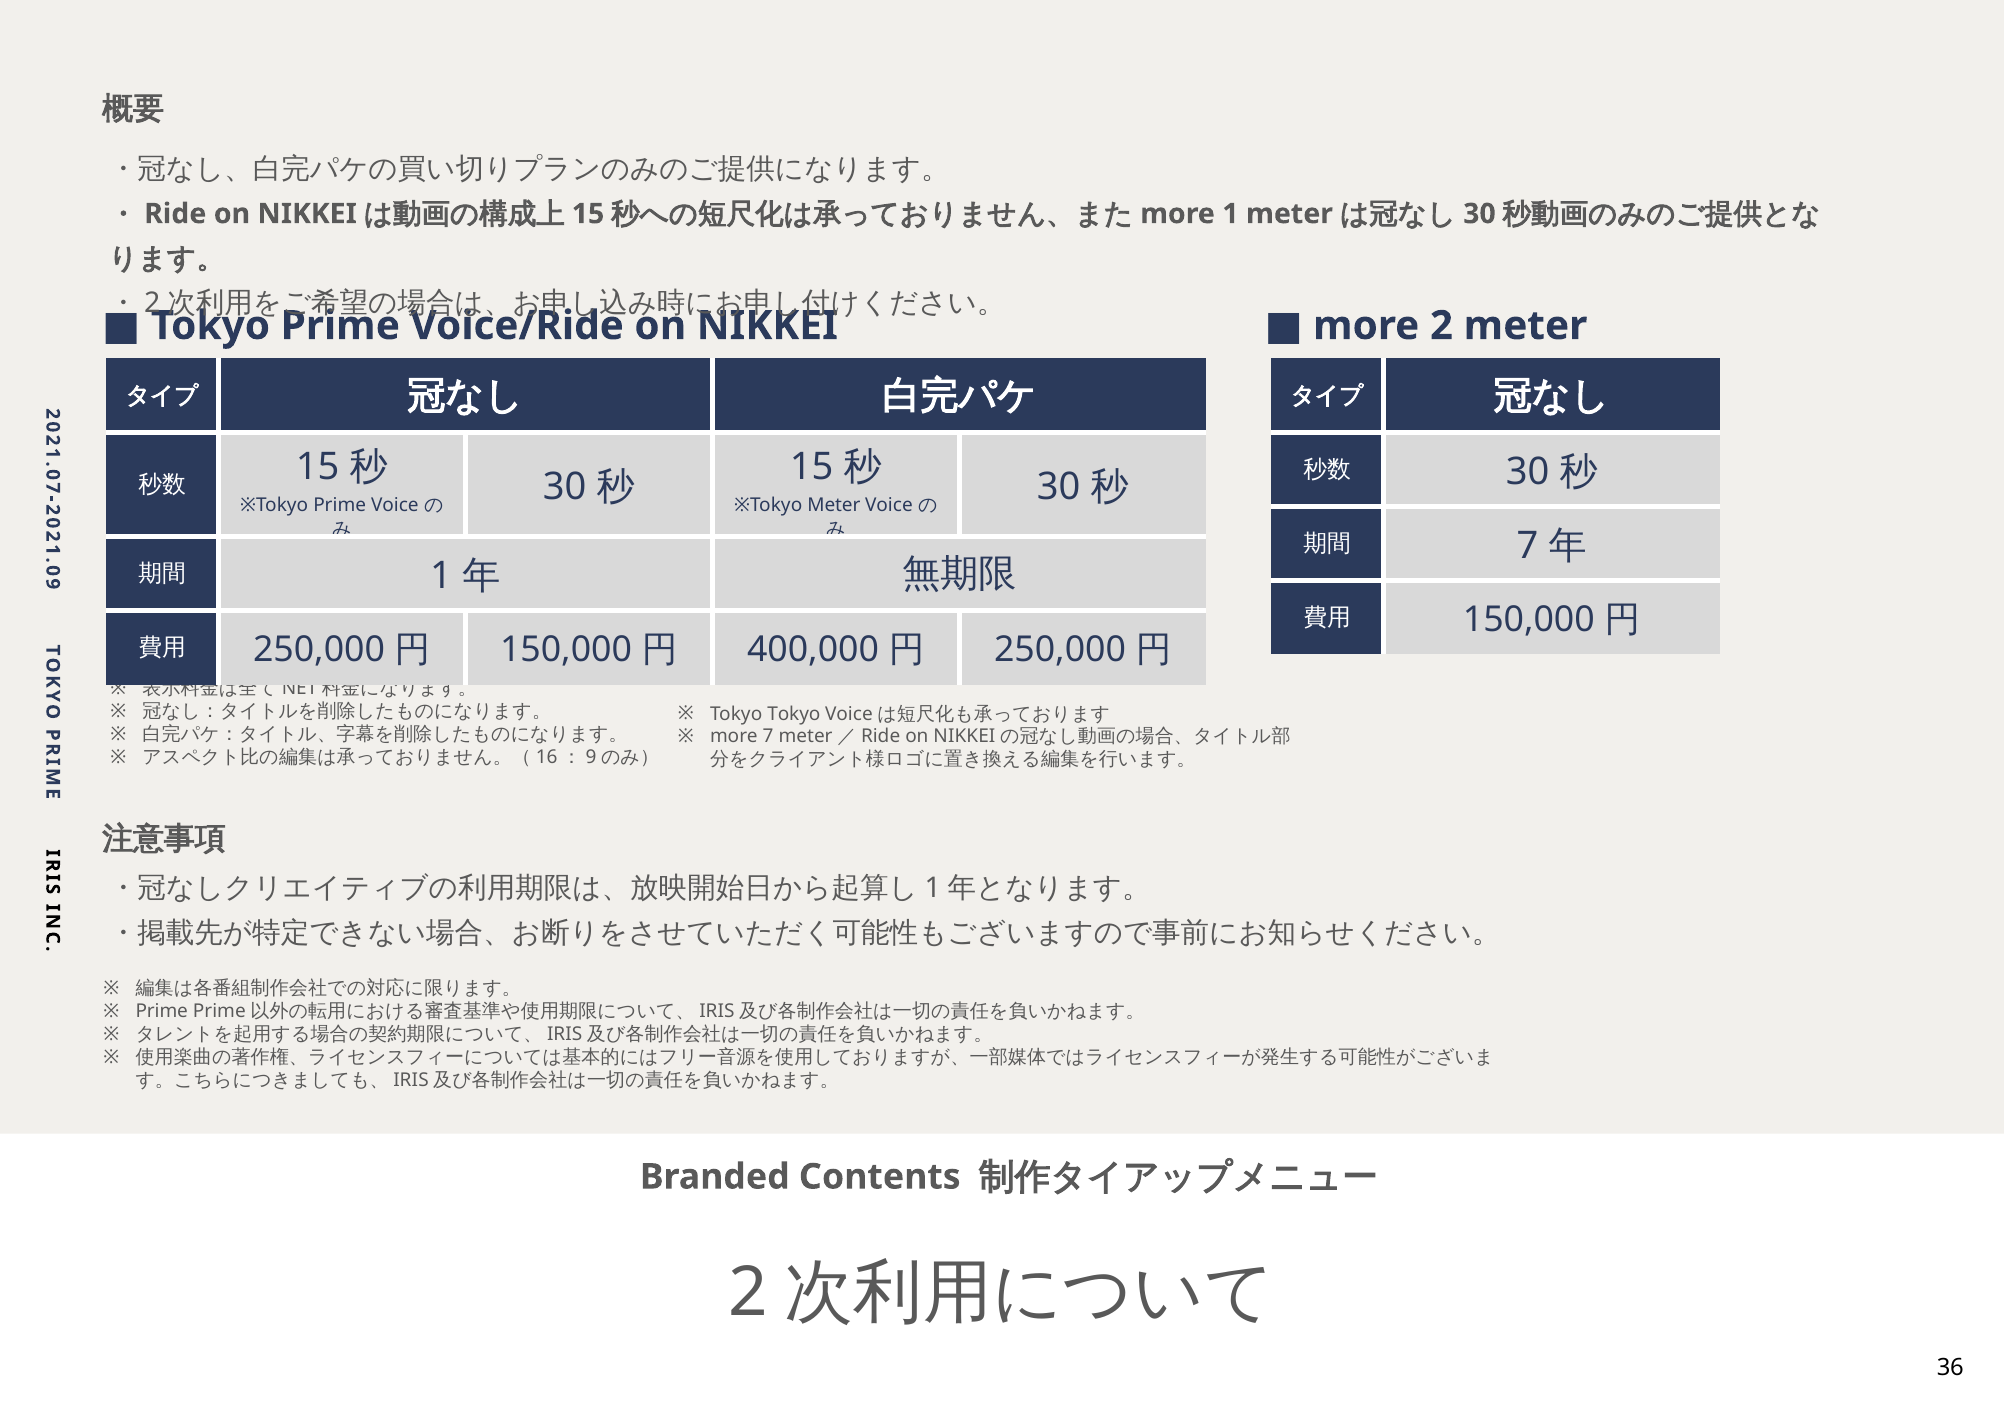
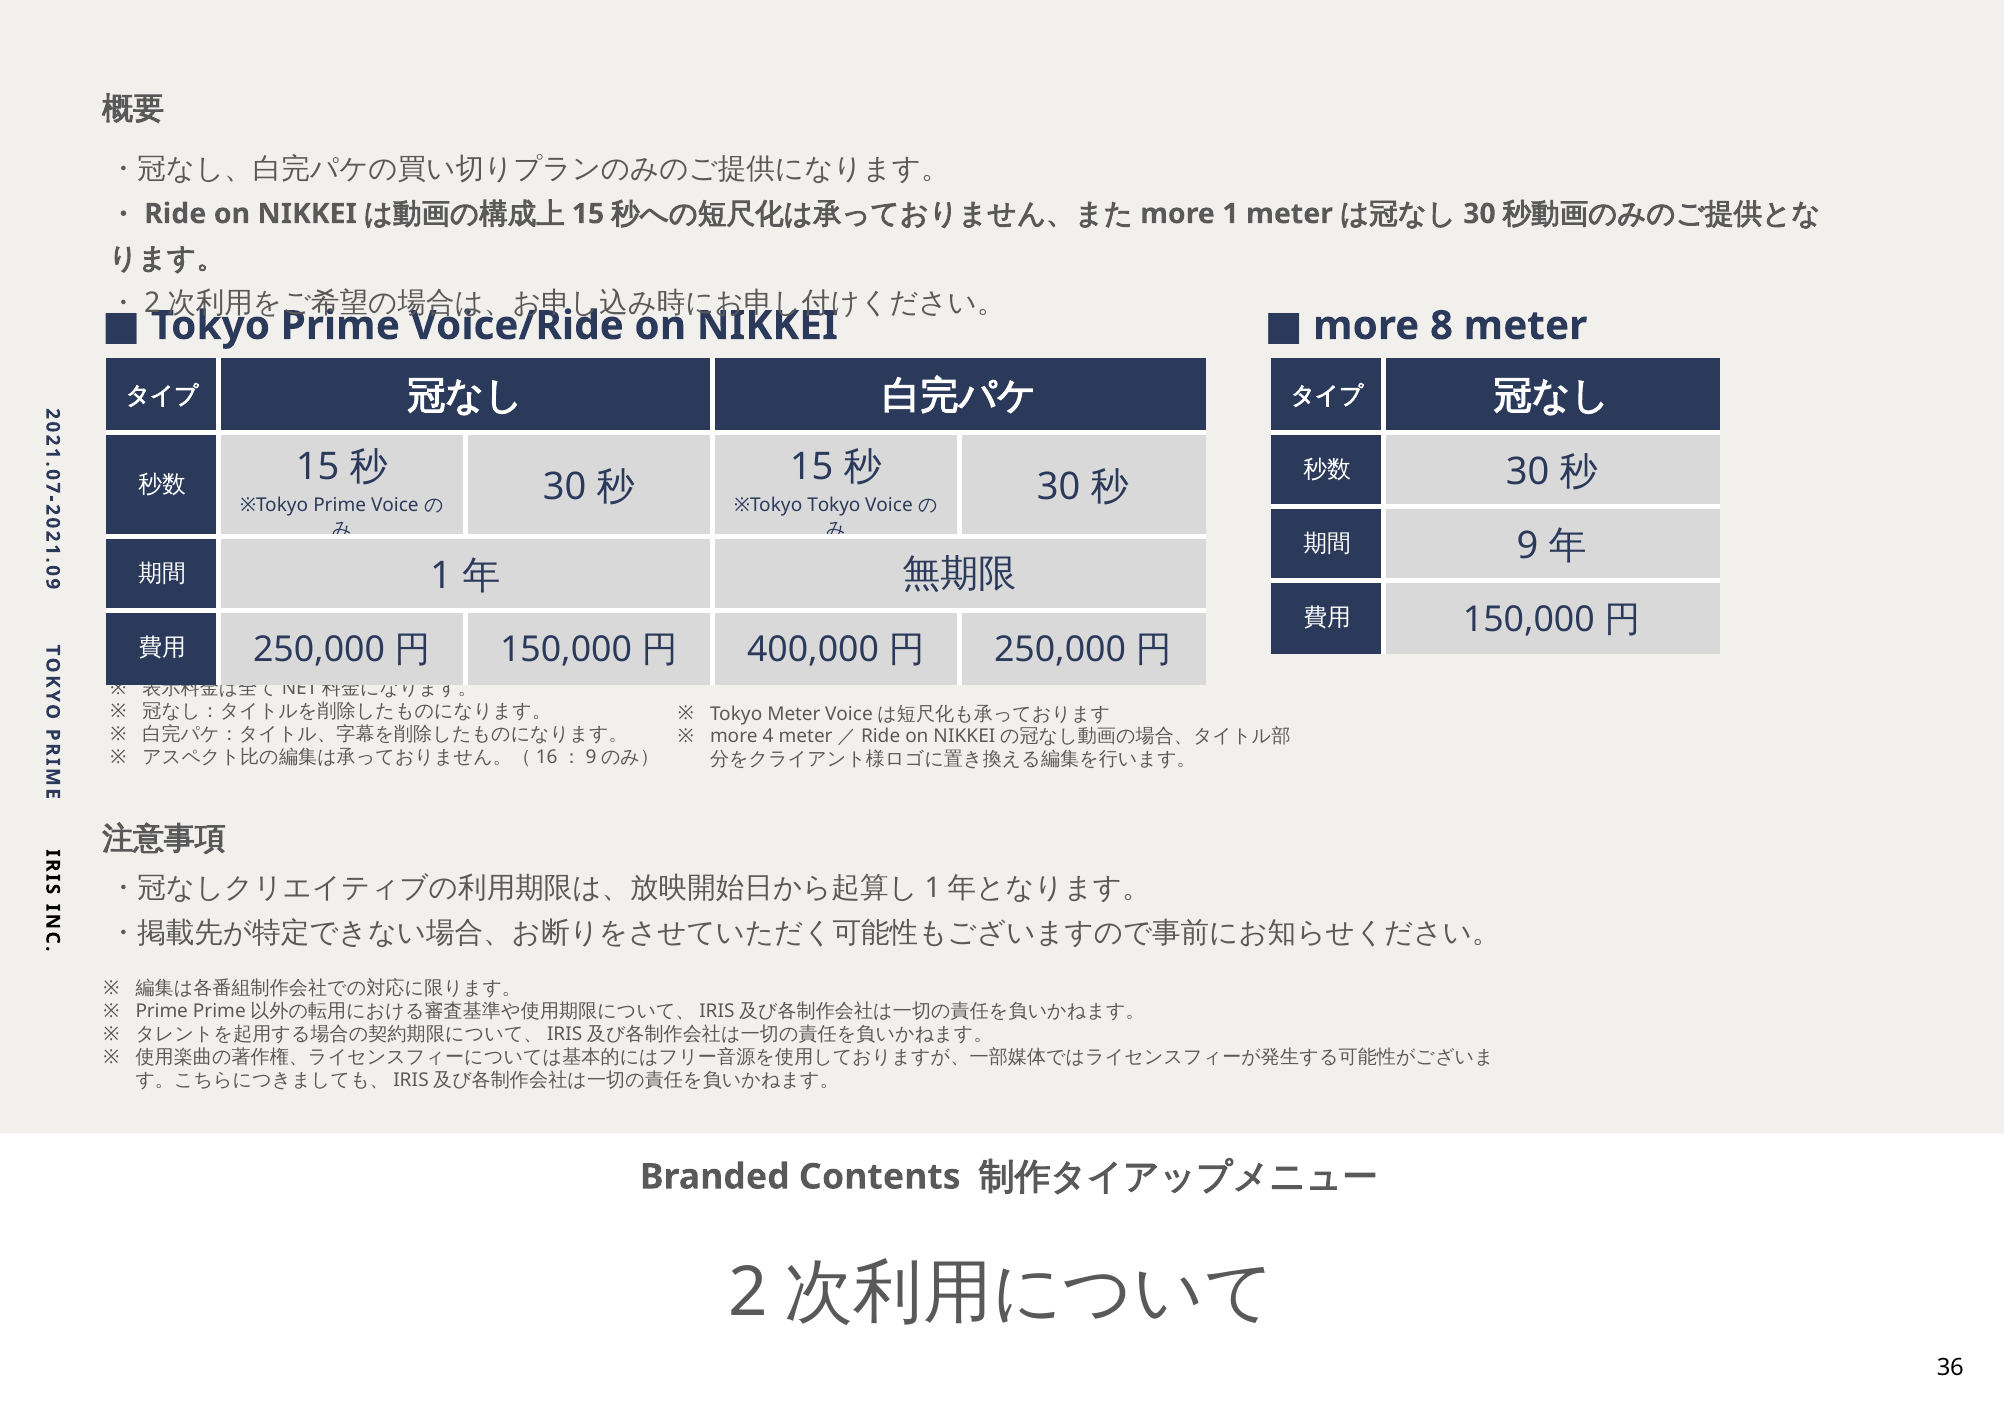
more 2: 2 -> 8 (1441, 326)
※Tokyo Meter: Meter -> Tokyo (834, 505)
7: 7 -> 9 (1528, 546)
Tokyo Tokyo: Tokyo -> Meter (794, 714)
more 7: 7 -> 4 (768, 737)
